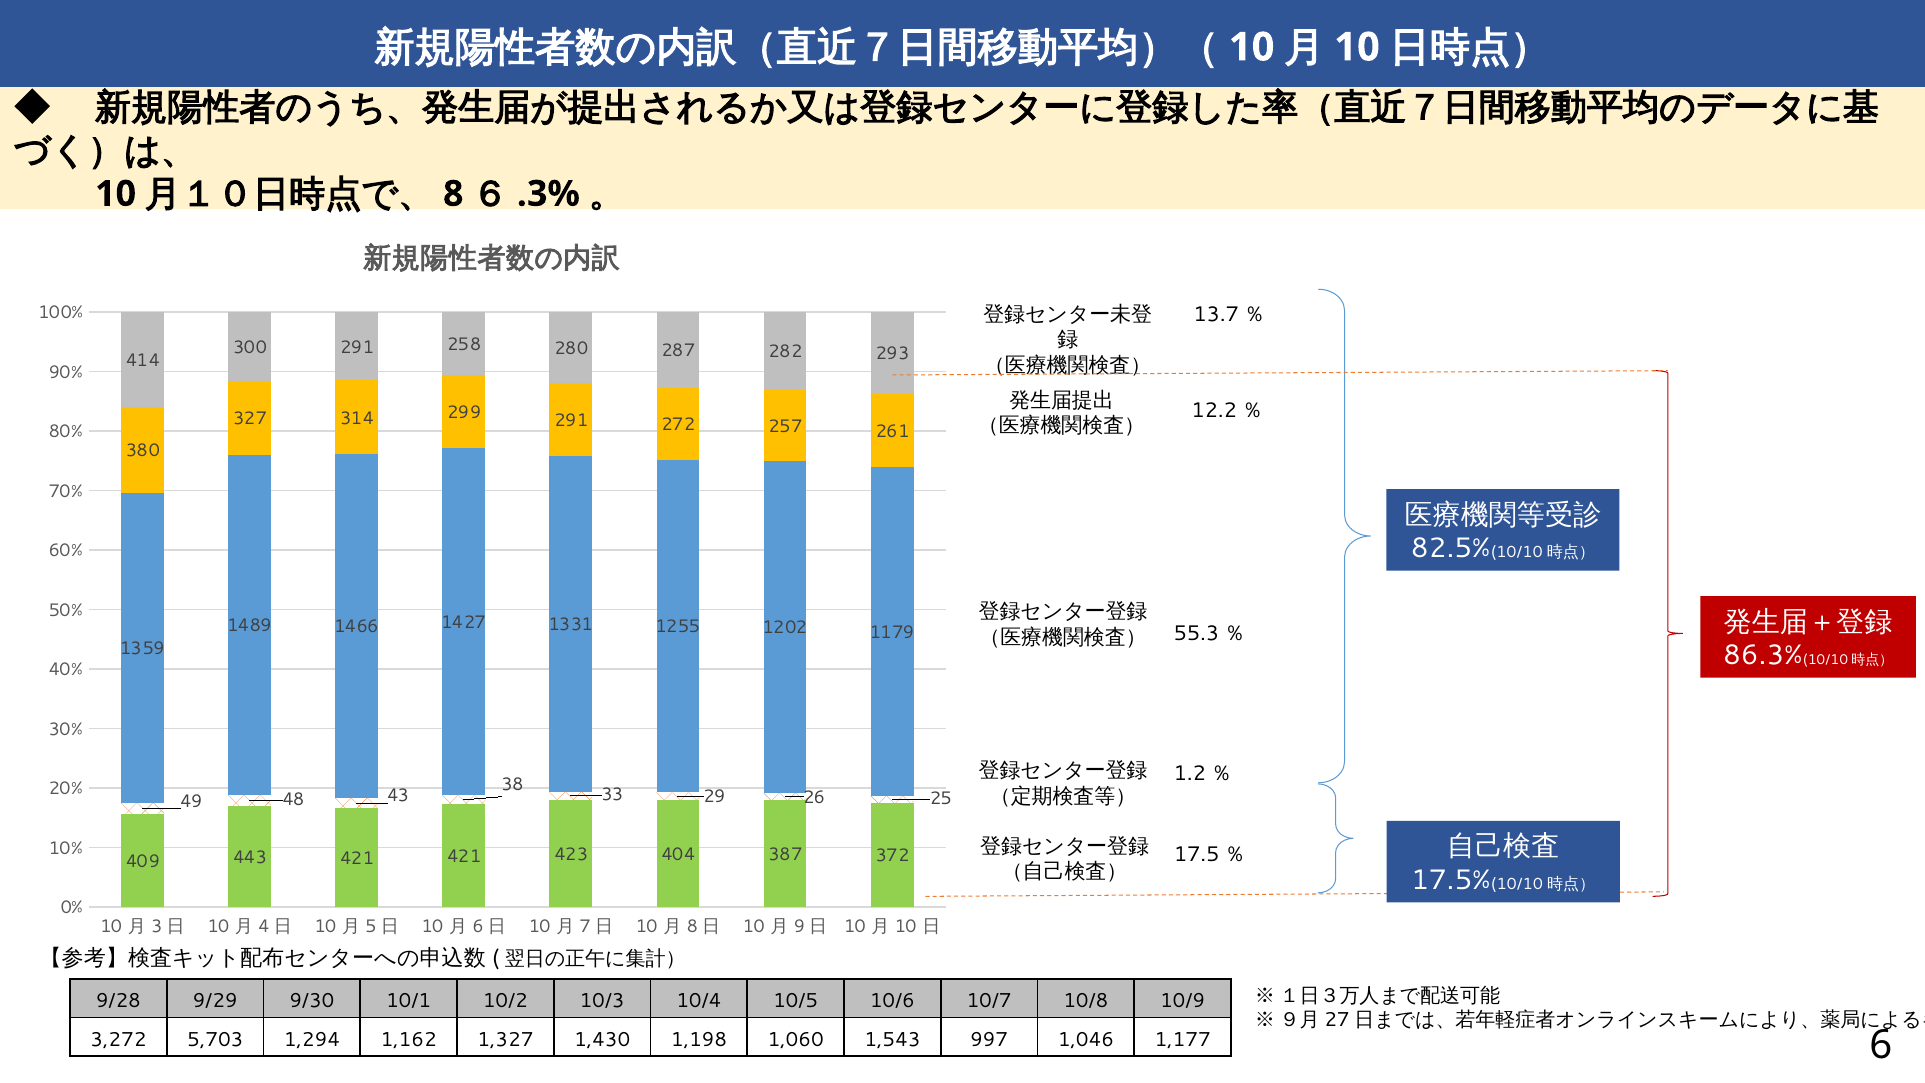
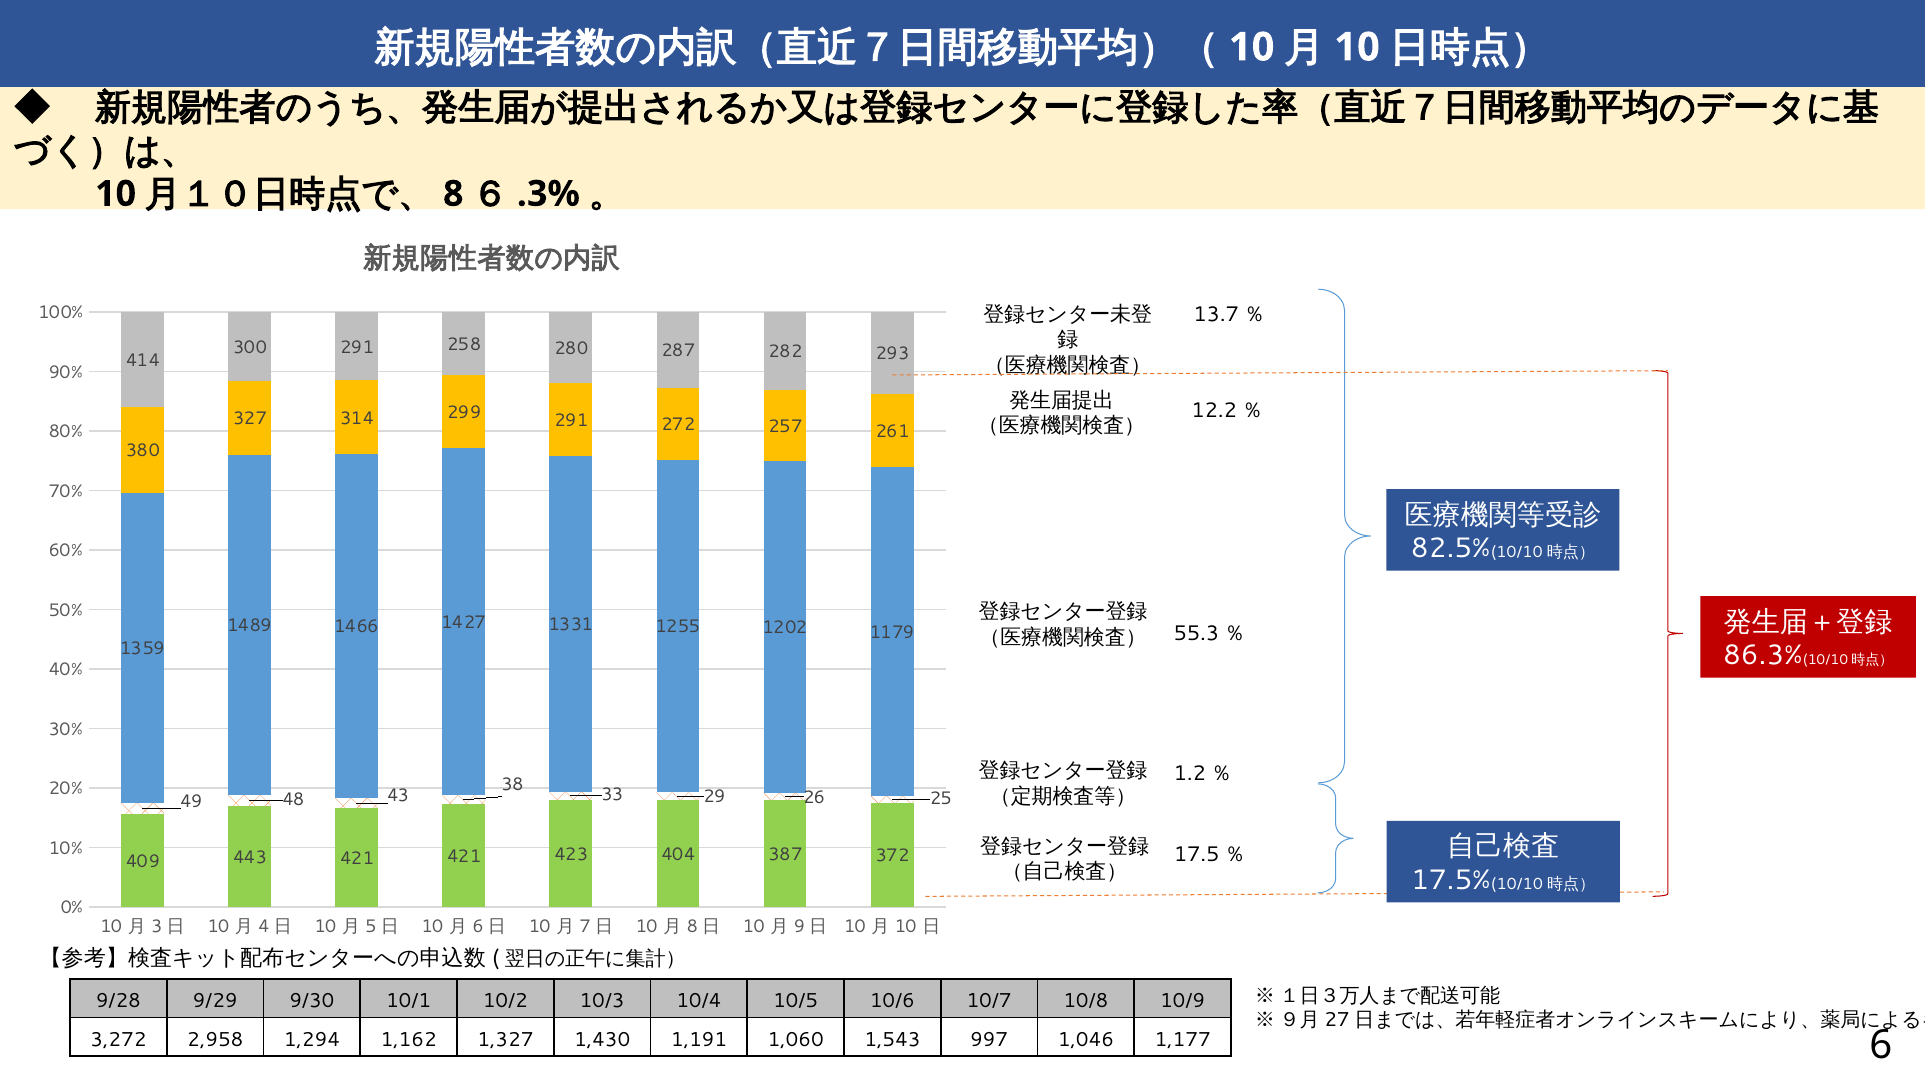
5,703: 5,703 -> 2,958 (215, 1040)
1,198: 1,198 -> 1,191 (699, 1040)
